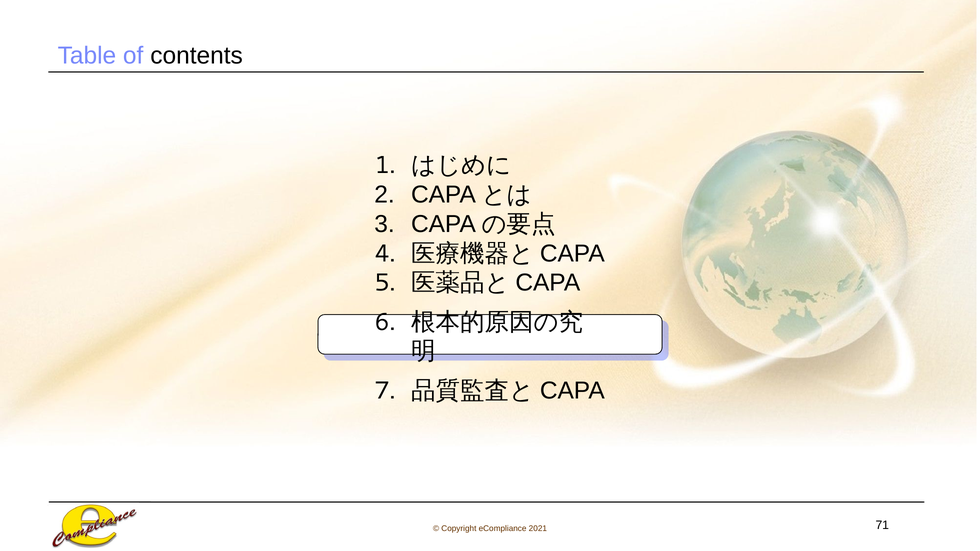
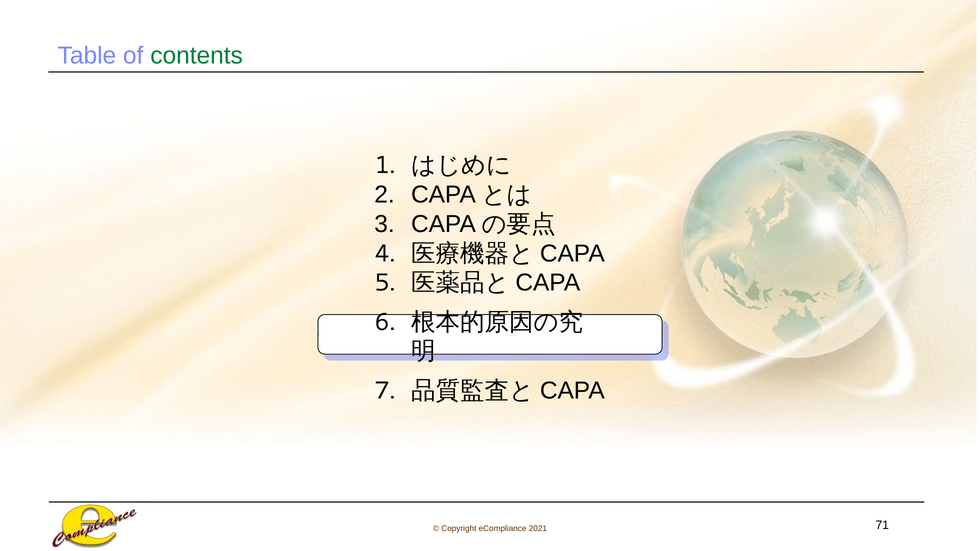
contents colour: black -> green (197, 56)
